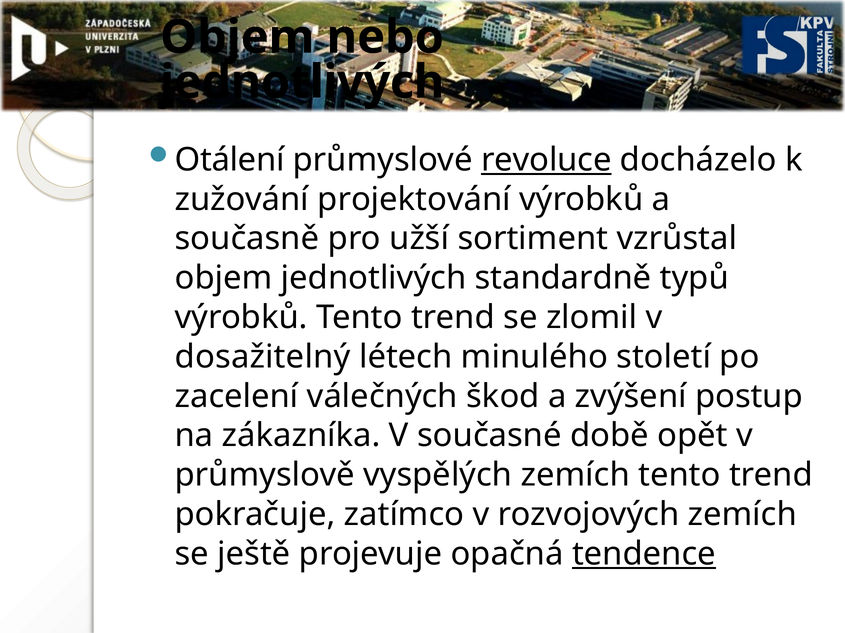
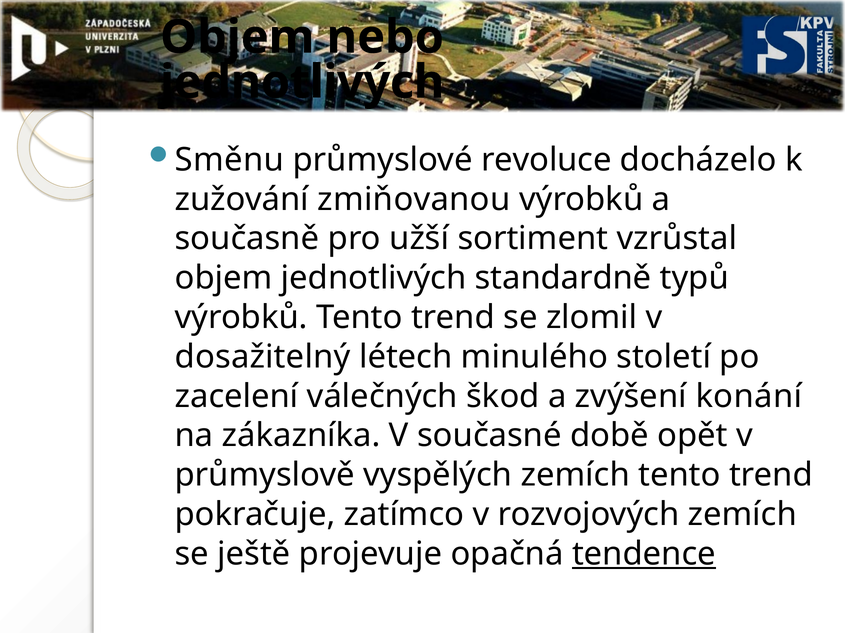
Otálení: Otálení -> Směnu (229, 160)
revoluce underline: present -> none (546, 160)
projektování: projektování -> zmiňovanou (414, 199)
postup: postup -> konání (749, 397)
